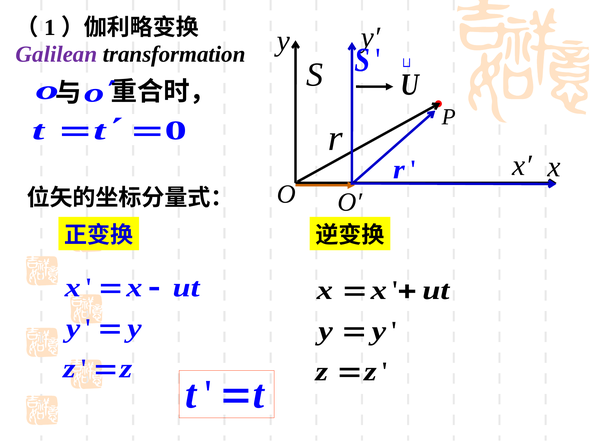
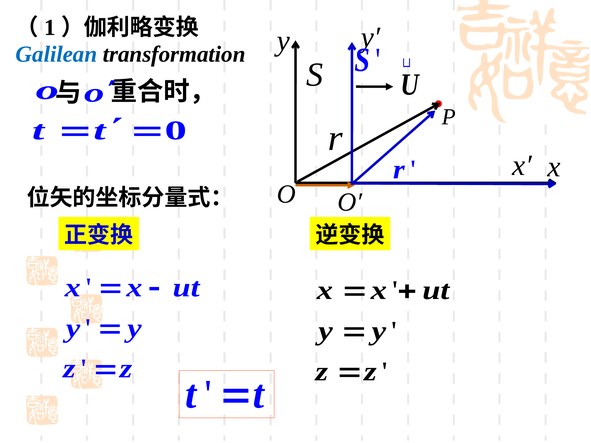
Galilean colour: purple -> blue (56, 54)
